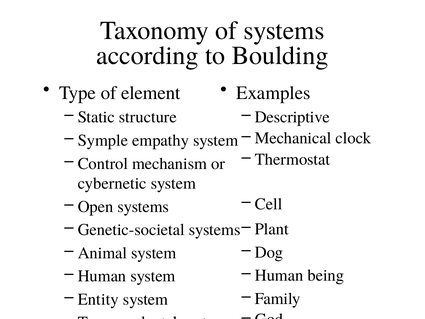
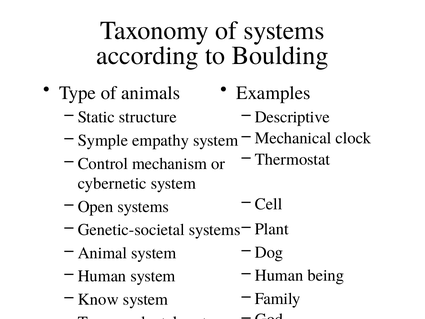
element: element -> animals (151, 93)
Entity: Entity -> Know (98, 299)
